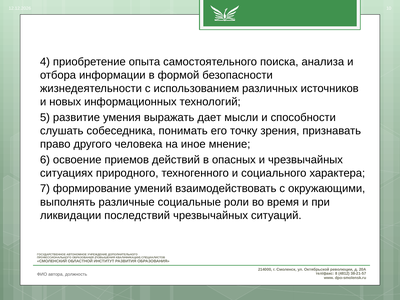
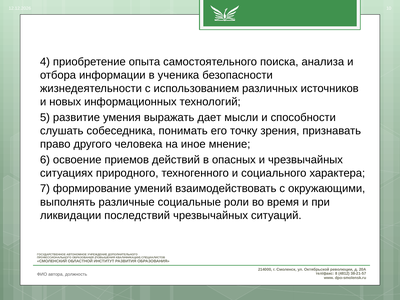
формой: формой -> ученика (178, 75)
